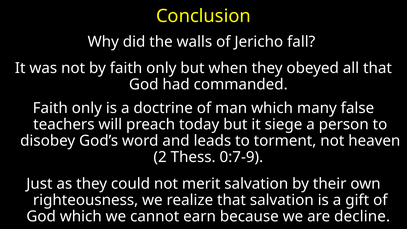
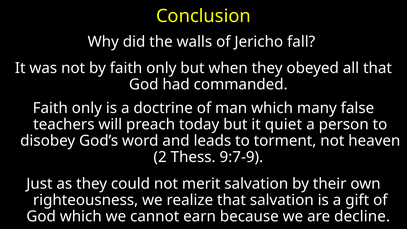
siege: siege -> quiet (283, 124)
0:7-9: 0:7-9 -> 9:7-9 (241, 157)
